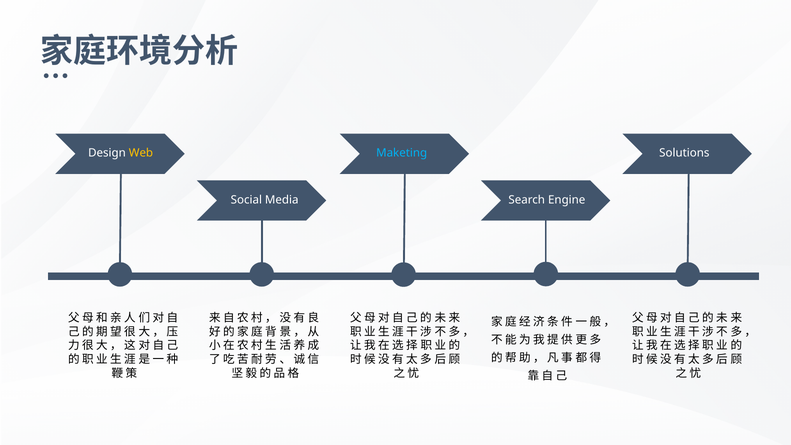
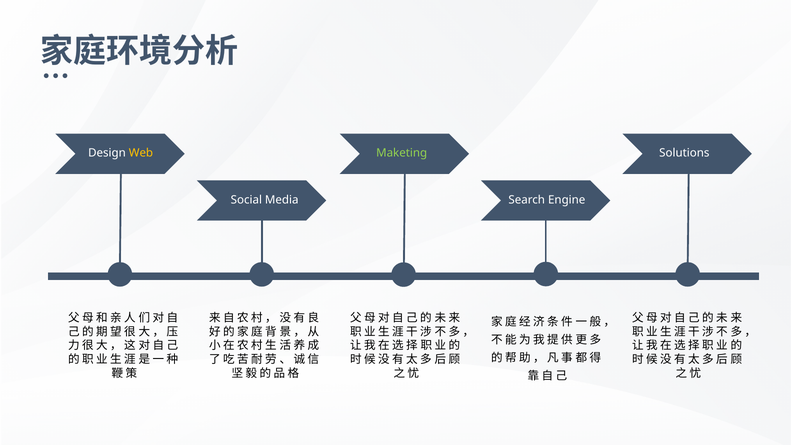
Maketing colour: light blue -> light green (402, 153)
